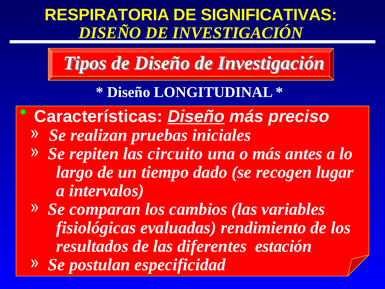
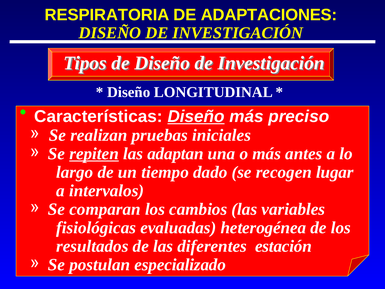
SIGNIFICATIVAS: SIGNIFICATIVAS -> ADAPTACIONES (269, 15)
repiten underline: none -> present (94, 153)
circuito: circuito -> adaptan (175, 153)
rendimiento: rendimiento -> heterogénea (263, 227)
especificidad: especificidad -> especializado (180, 264)
